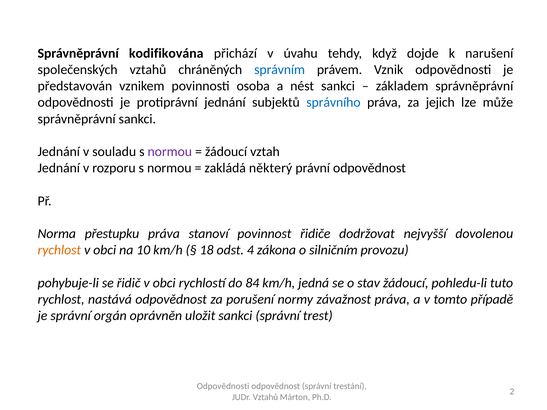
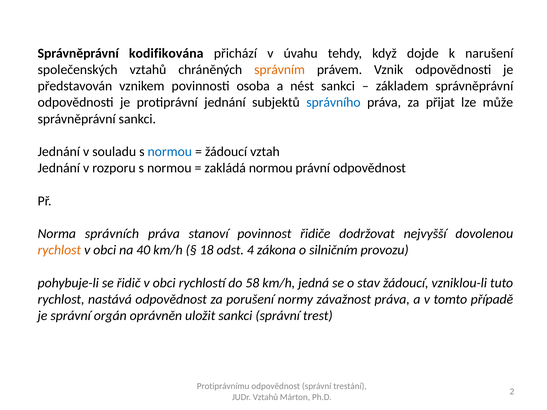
správním colour: blue -> orange (280, 70)
jejich: jejich -> přijat (440, 102)
normou colour: purple -> blue (170, 152)
zakládá některý: některý -> normou (271, 168)
přestupku: přestupku -> správních (112, 234)
10: 10 -> 40 (143, 250)
84: 84 -> 58 (252, 283)
pohledu-li: pohledu-li -> vzniklou-li (459, 283)
Odpovědnosti: Odpovědnosti -> Protiprávnímu (223, 386)
